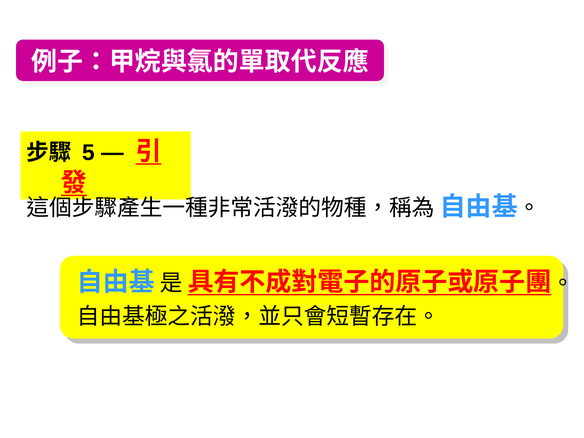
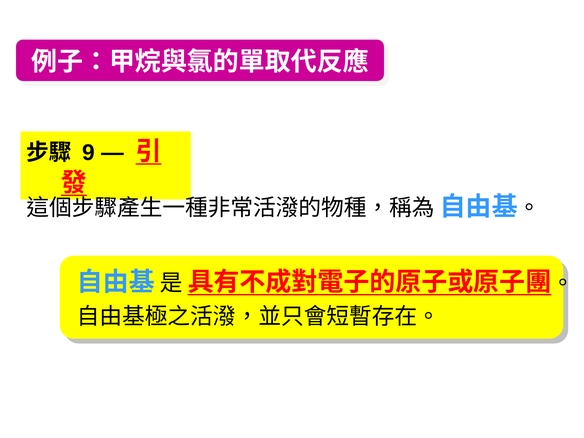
5: 5 -> 9 (88, 153)
